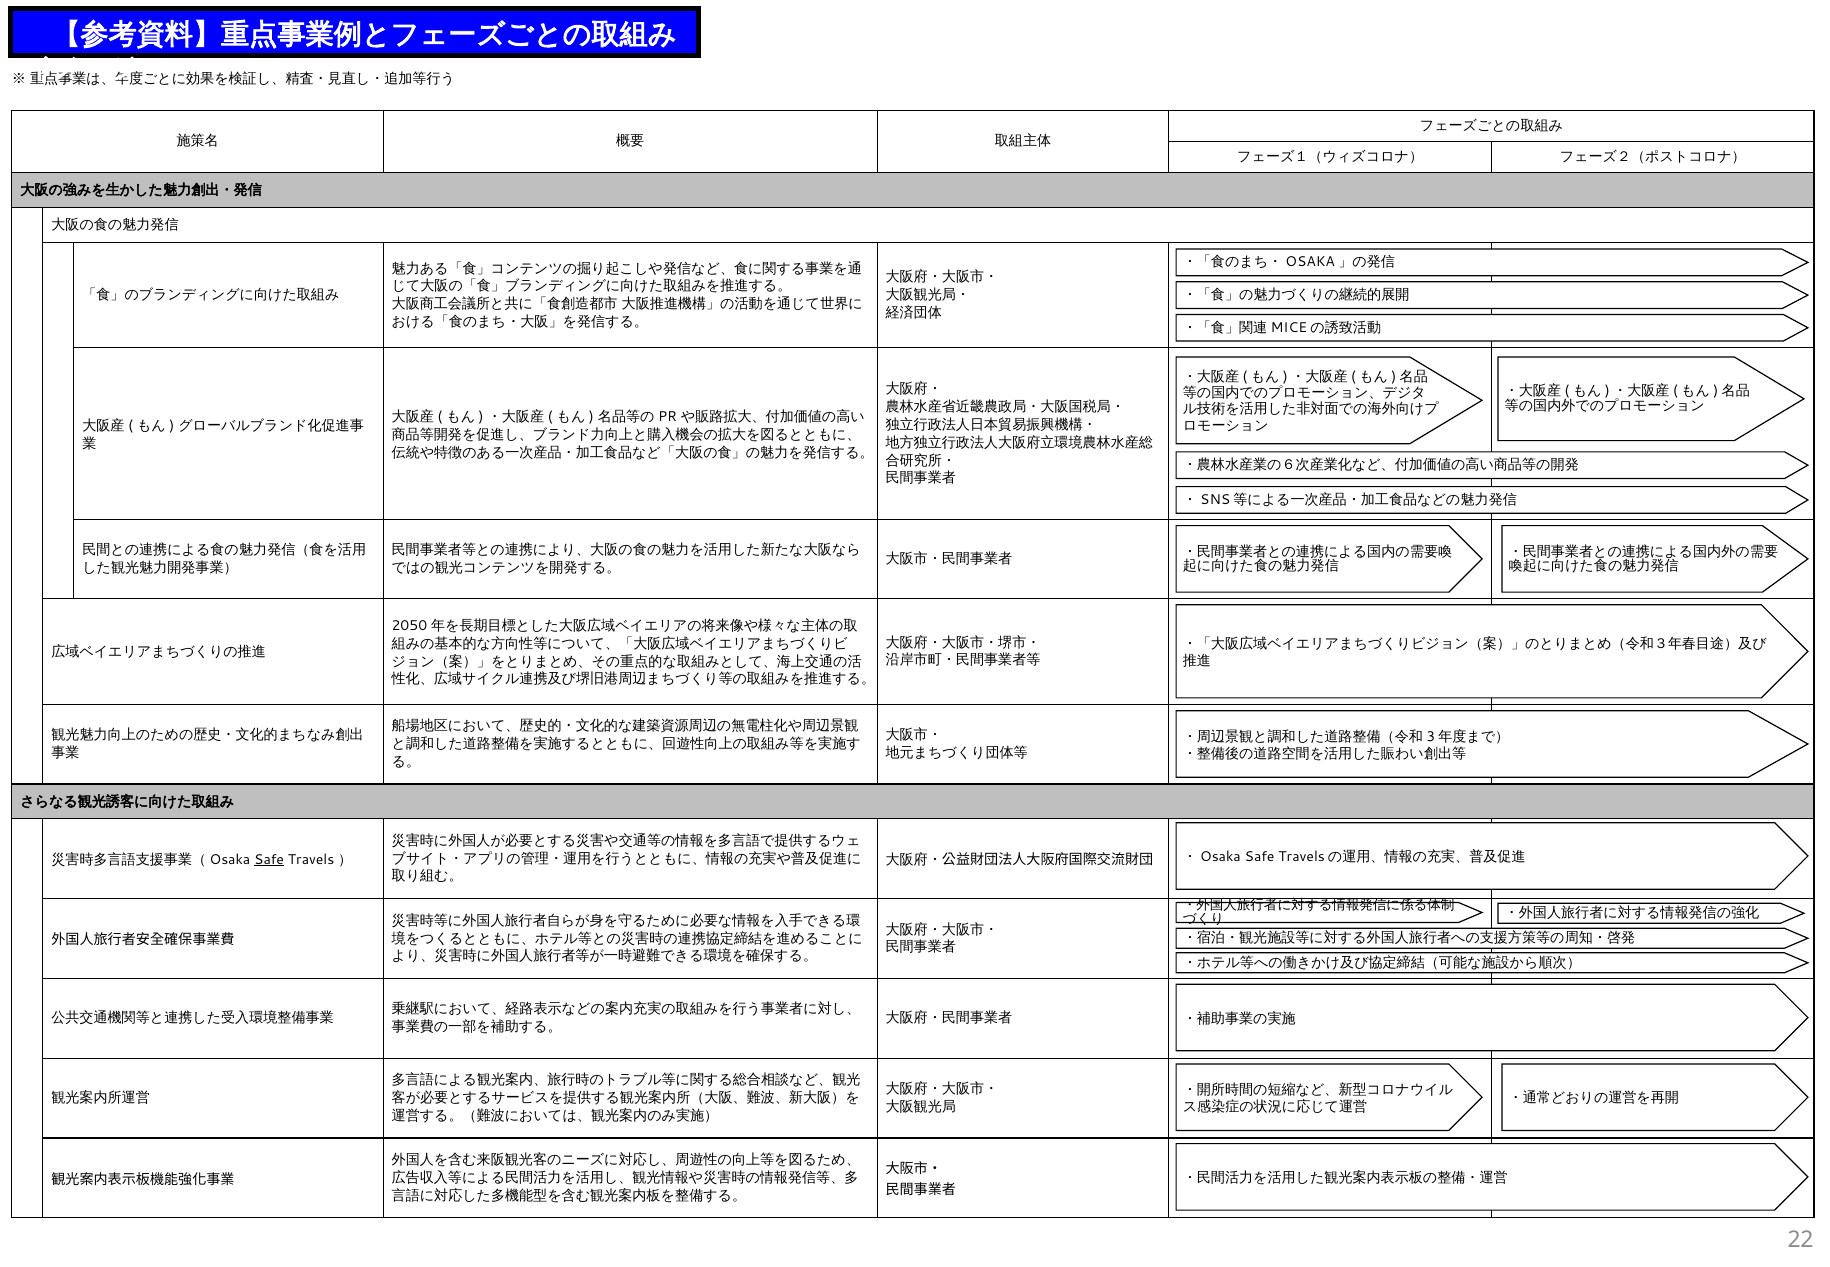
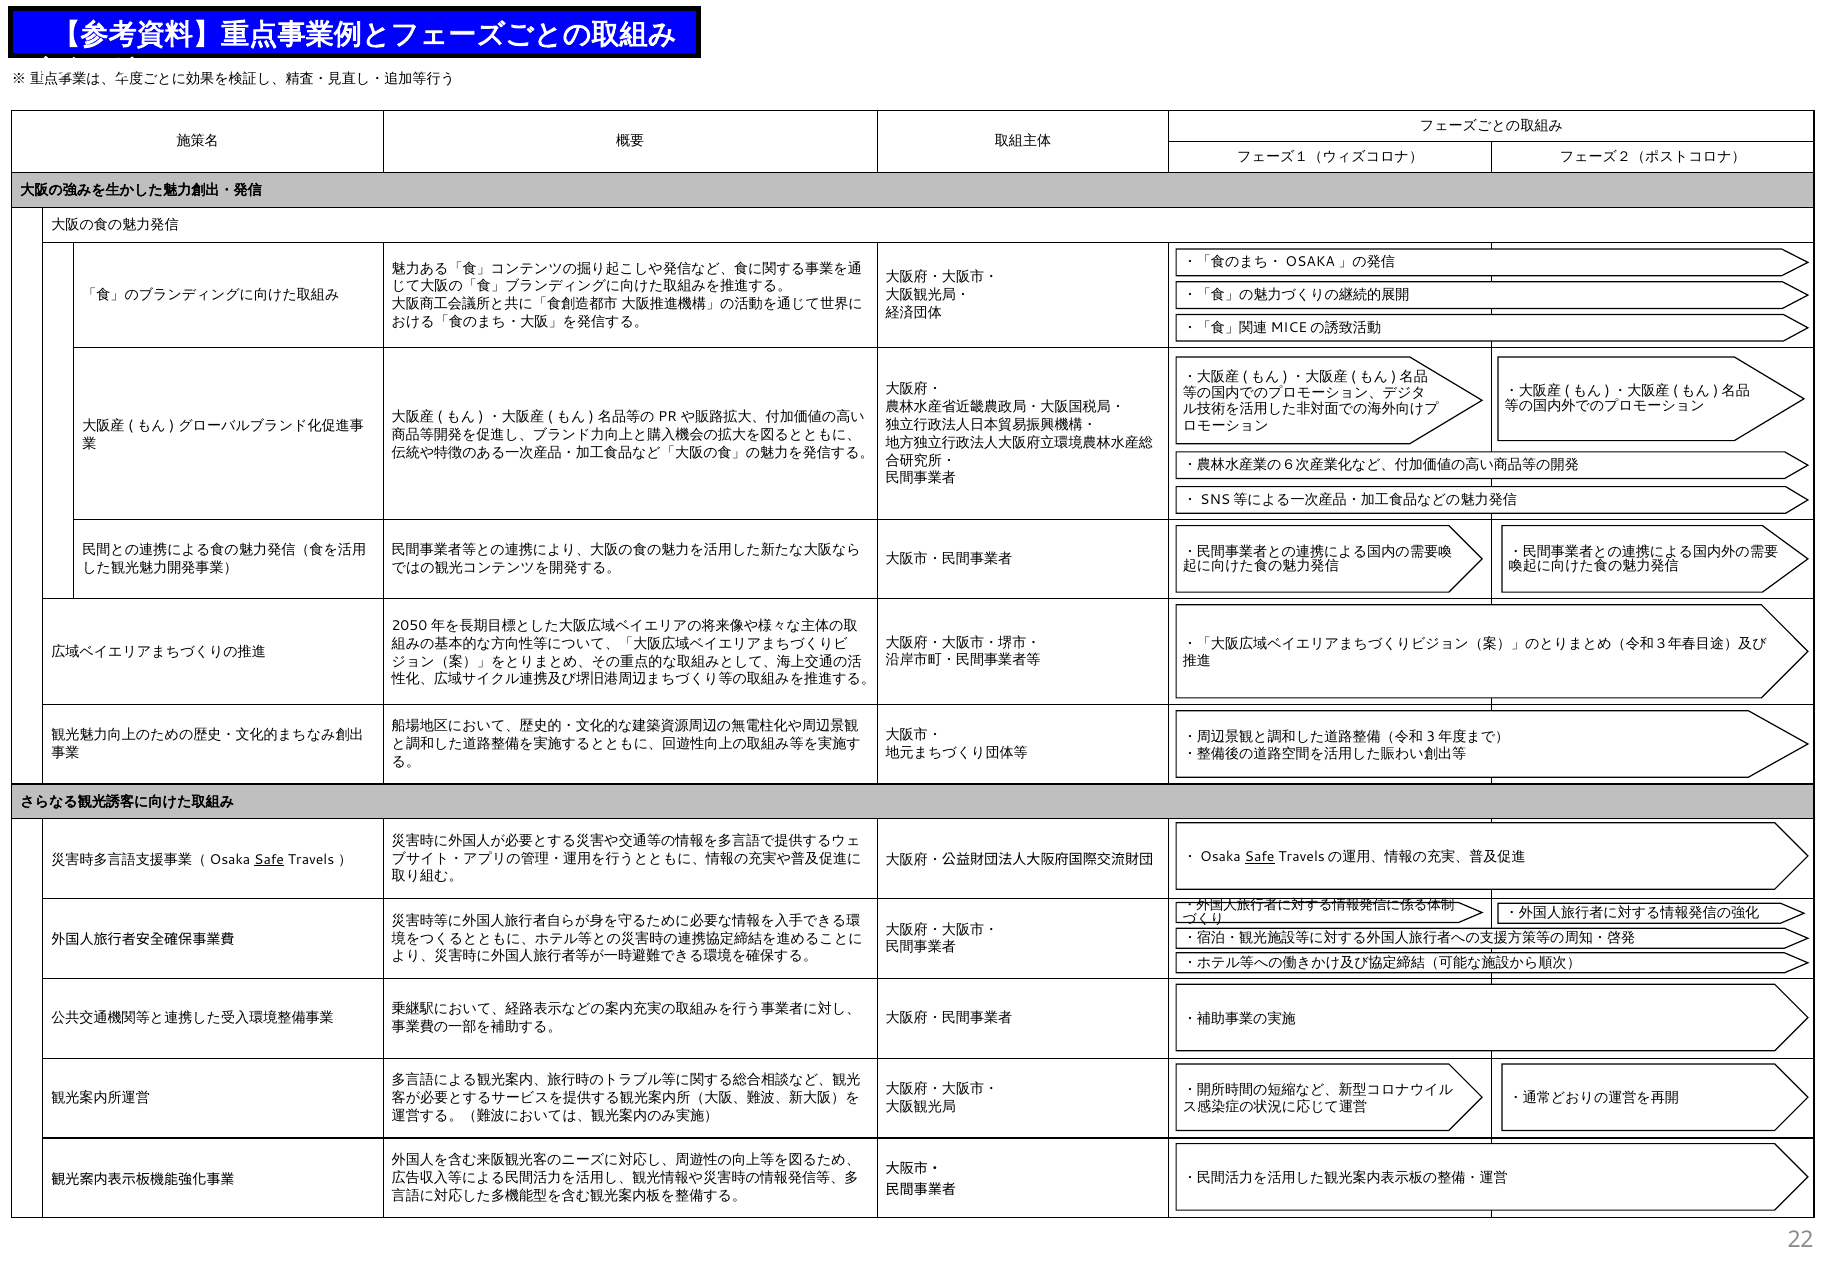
Safe underline: none -> present (1260, 857)
